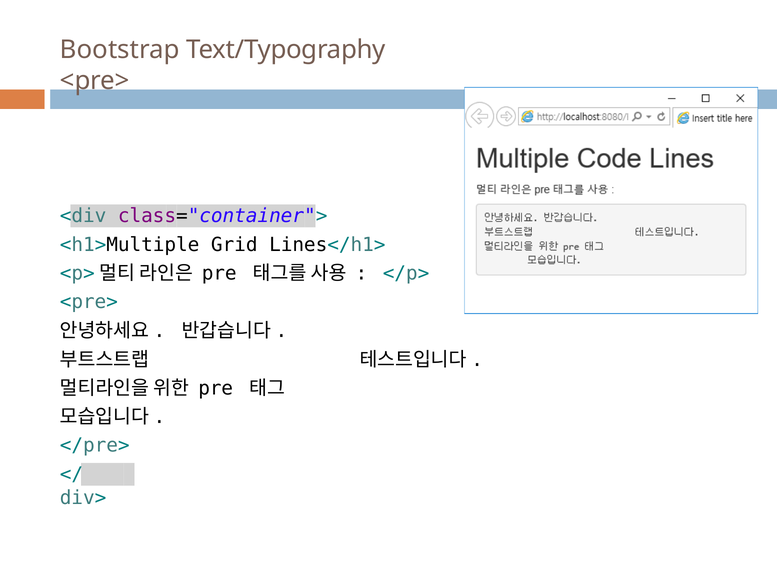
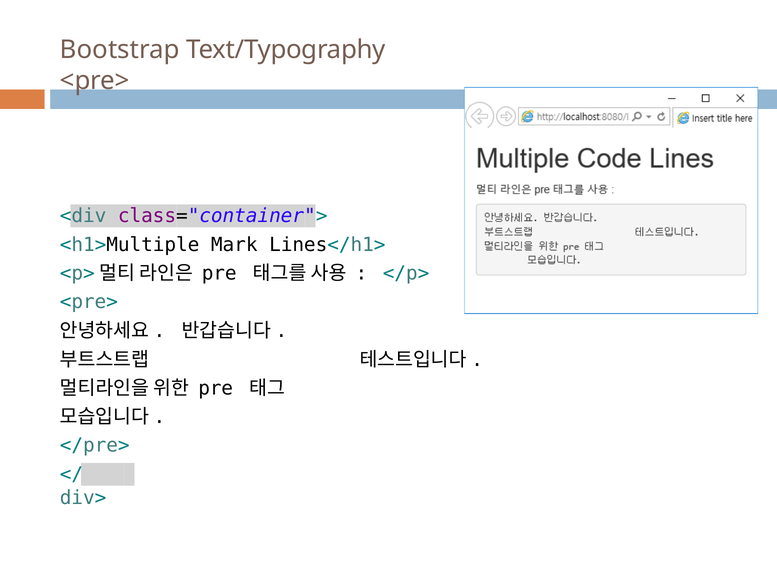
Grid: Grid -> Mark (234, 245)
